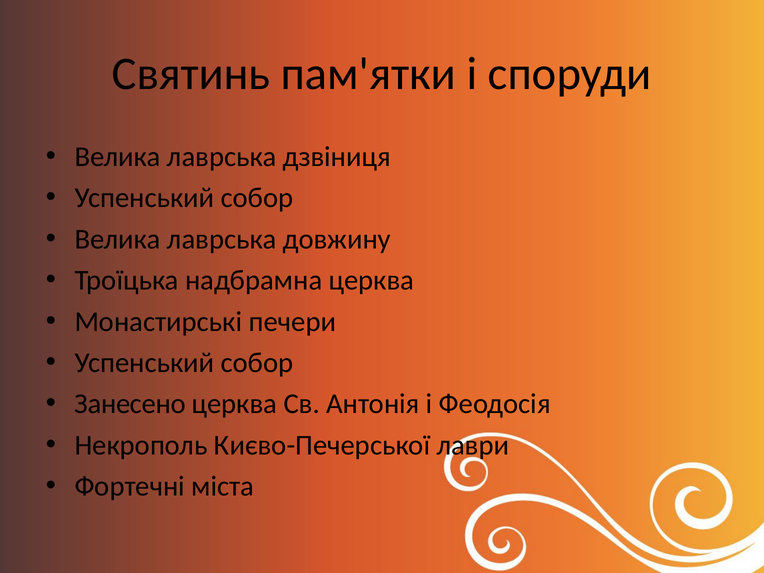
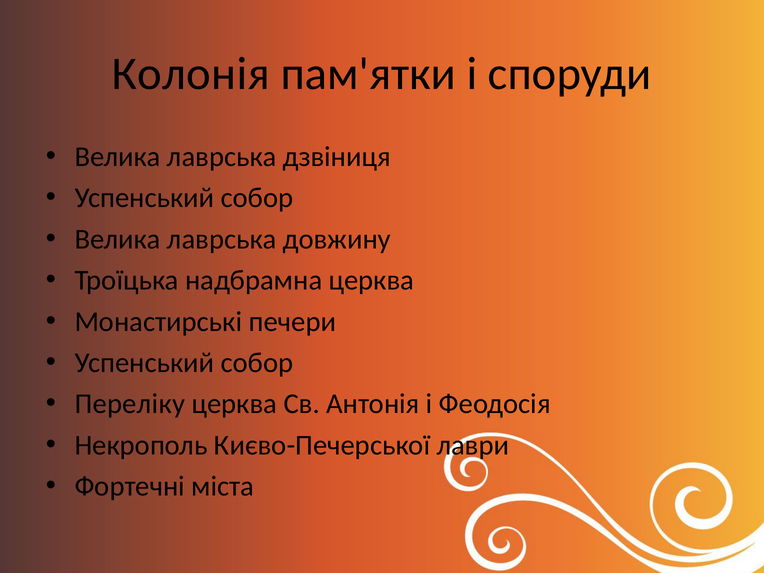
Святинь: Святинь -> Колонія (191, 74)
Занесено: Занесено -> Переліку (130, 404)
